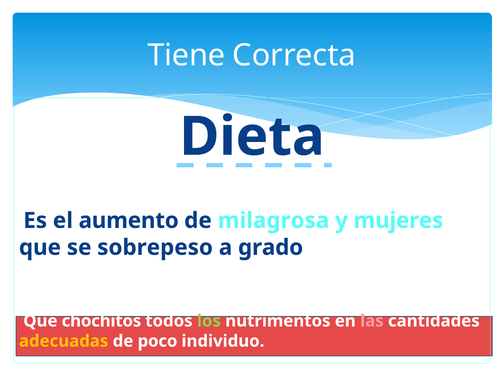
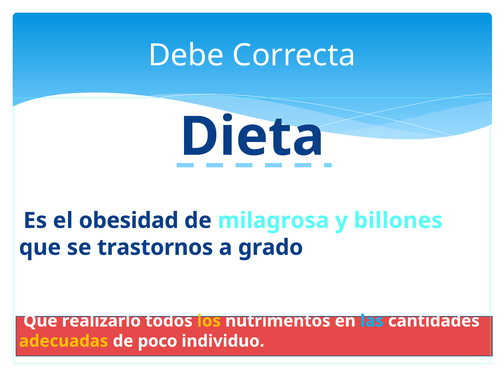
Tiene: Tiene -> Debe (186, 55)
aumento: aumento -> obesidad (129, 221)
mujeres: mujeres -> billones (398, 221)
sobrepeso: sobrepeso -> trastornos (155, 247)
chochitos: chochitos -> realizarlo (101, 321)
los colour: light green -> yellow (209, 321)
las colour: pink -> light blue (372, 321)
